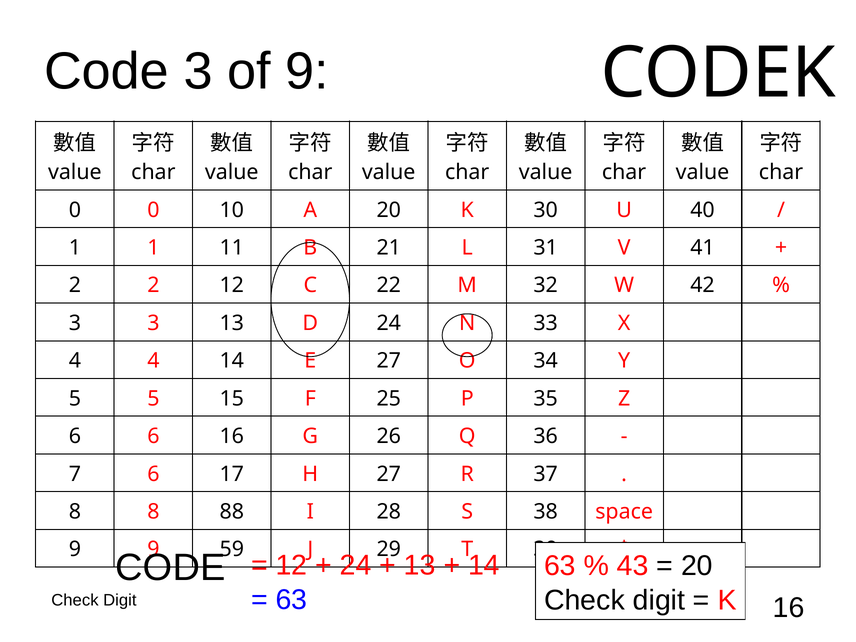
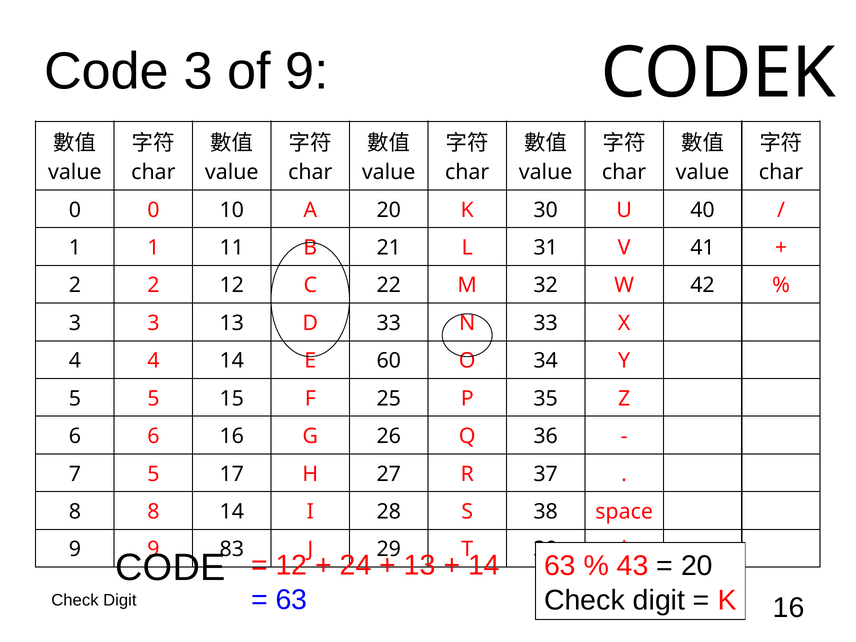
D 24: 24 -> 33 (389, 323)
E 27: 27 -> 60 (389, 361)
7 6: 6 -> 5 (153, 474)
8 88: 88 -> 14 (232, 512)
59: 59 -> 83 (232, 549)
